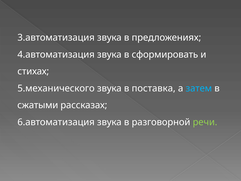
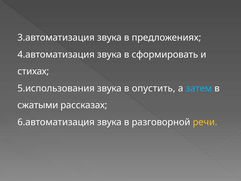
5.механического: 5.механического -> 5.использования (56, 88)
поставка: поставка -> опустить (154, 88)
речи colour: light green -> yellow (205, 122)
